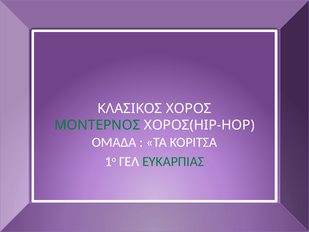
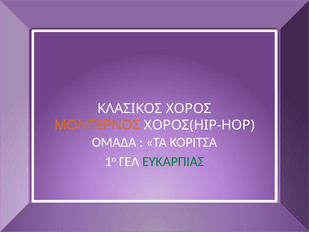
ΜΟΝΤΕΡΝΟΣ colour: green -> orange (97, 125)
